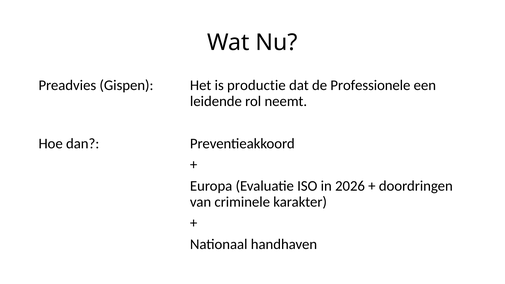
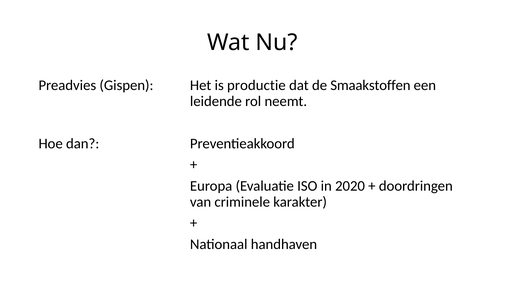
Professionele: Professionele -> Smaakstoffen (370, 85)
2026: 2026 -> 2020 (350, 186)
